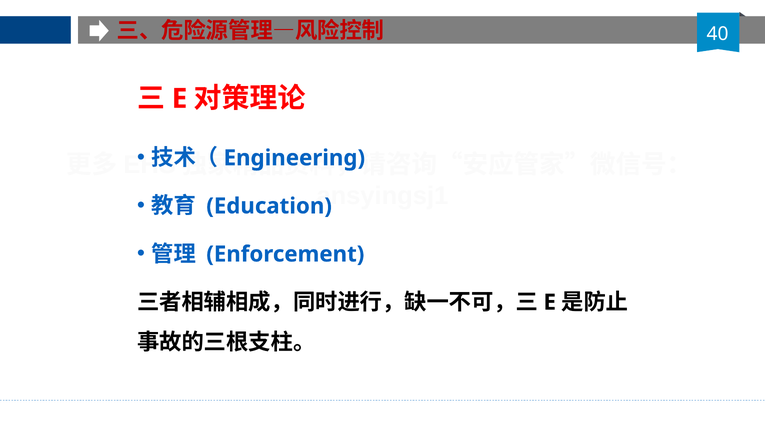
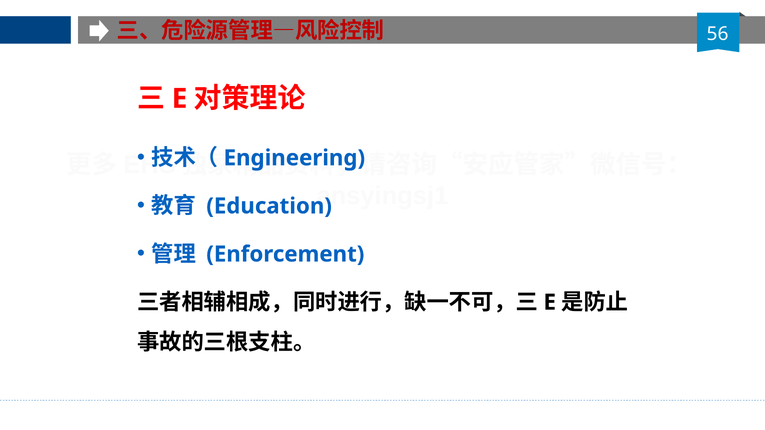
40: 40 -> 56 (718, 34)
